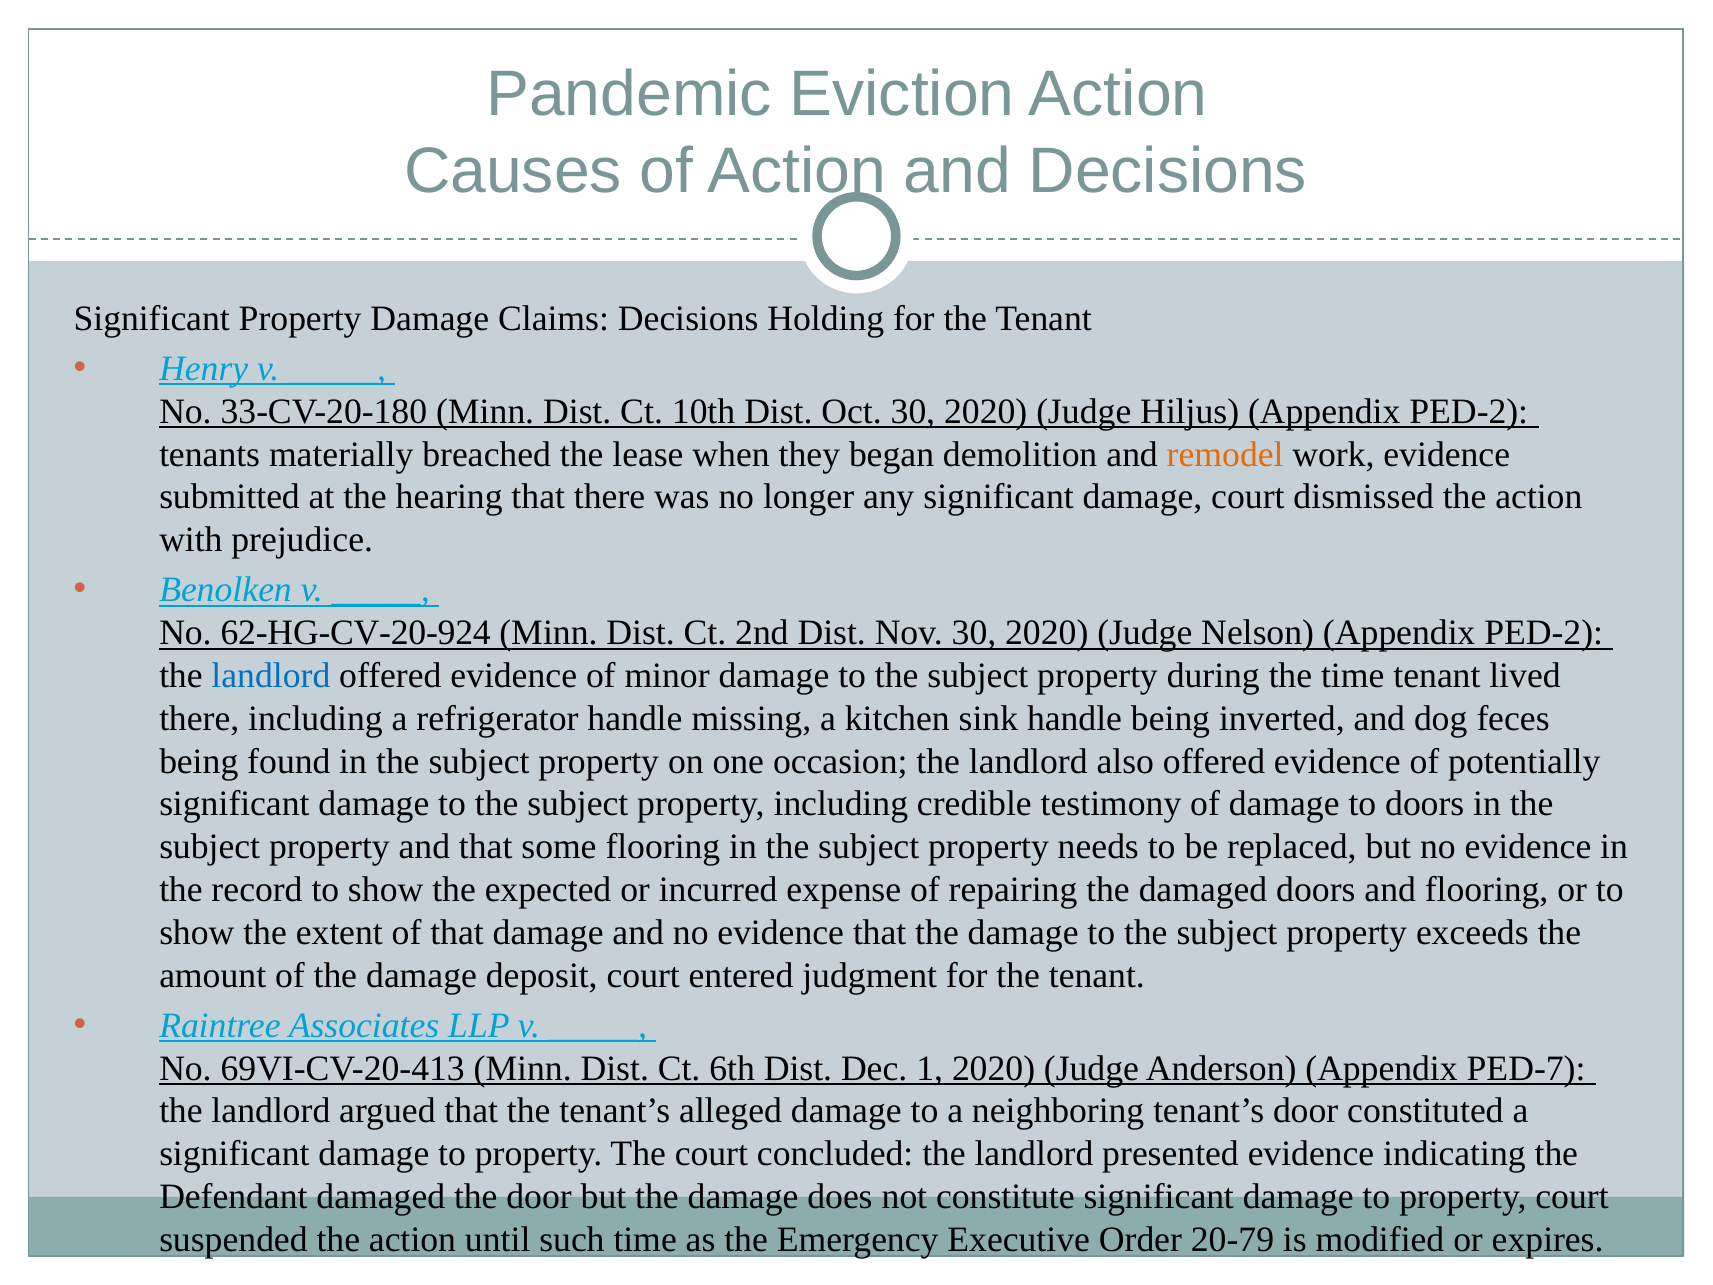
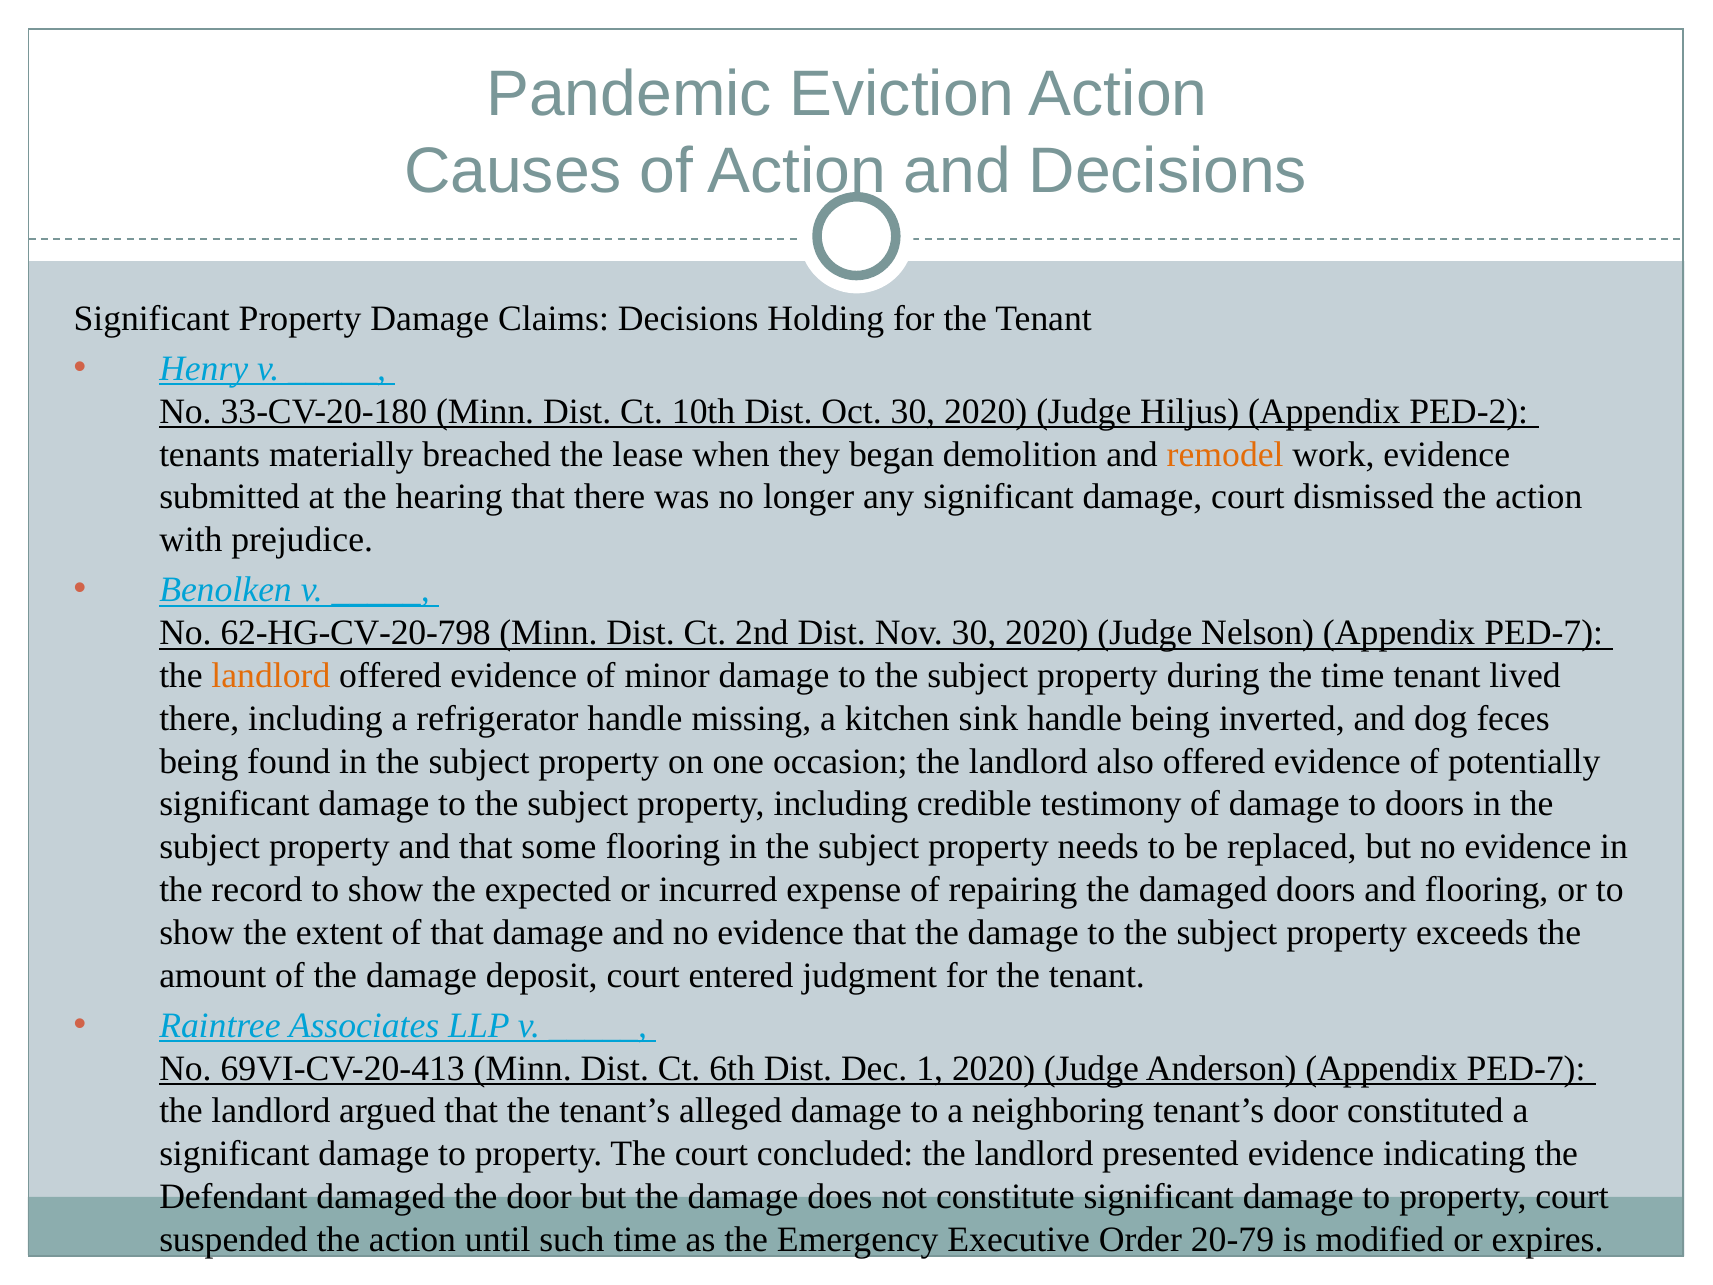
62-HG-CV-20-924: 62-HG-CV-20-924 -> 62-HG-CV-20-798 (356, 633)
Nelson Appendix PED-2: PED-2 -> PED-7 (1544, 633)
landlord colour: blue -> orange (271, 675)
